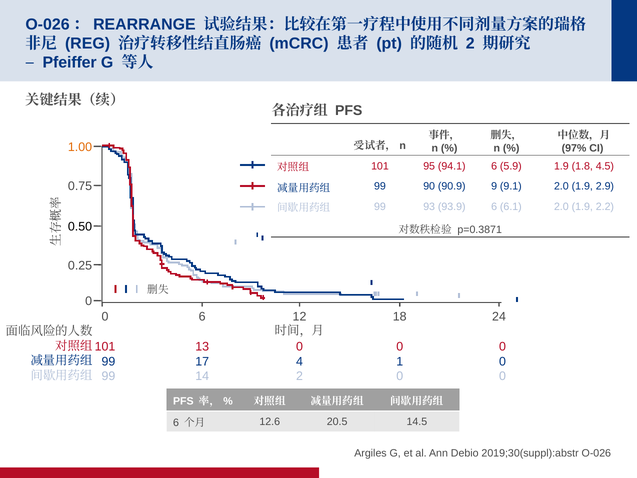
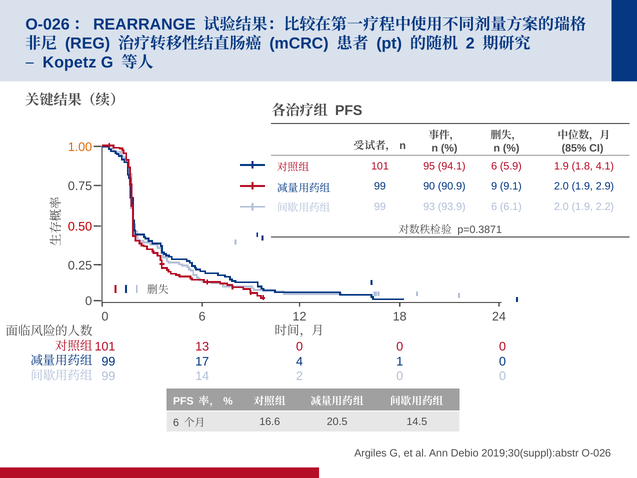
Pfeiffer: Pfeiffer -> Kopetz (69, 62)
97%: 97% -> 85% (574, 148)
4.5: 4.5 -> 4.1 (605, 166)
0.50 colour: black -> red (80, 227)
12.6: 12.6 -> 16.6 (270, 421)
